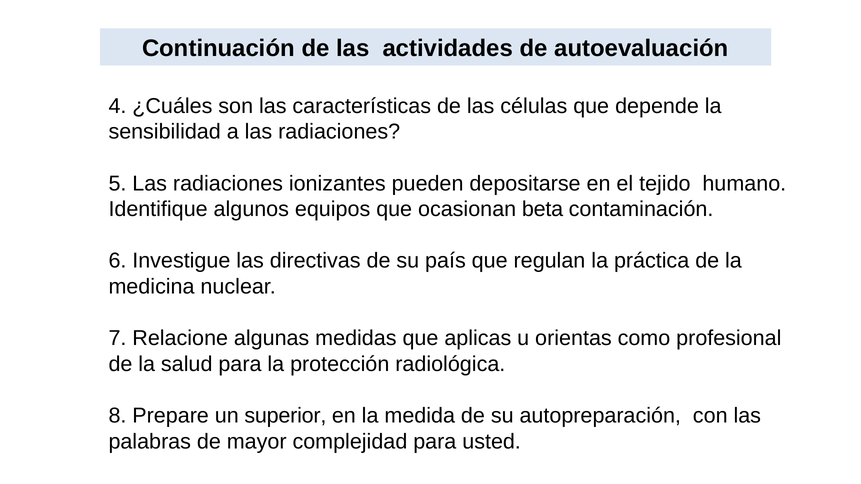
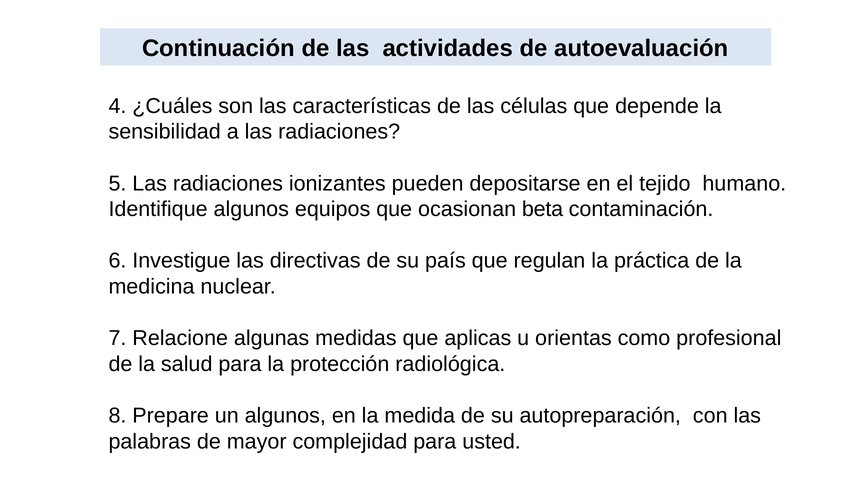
un superior: superior -> algunos (285, 416)
